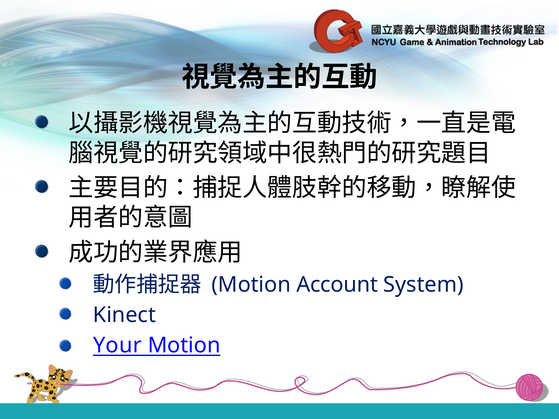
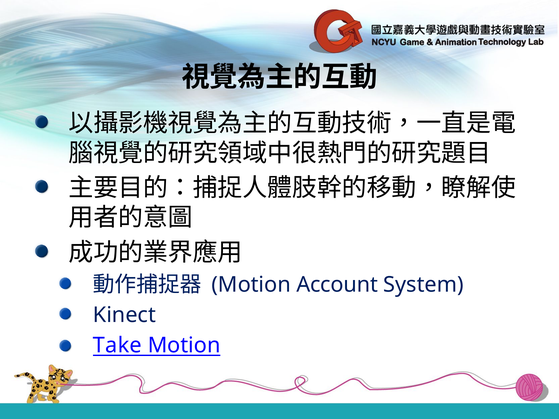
Your: Your -> Take (117, 346)
